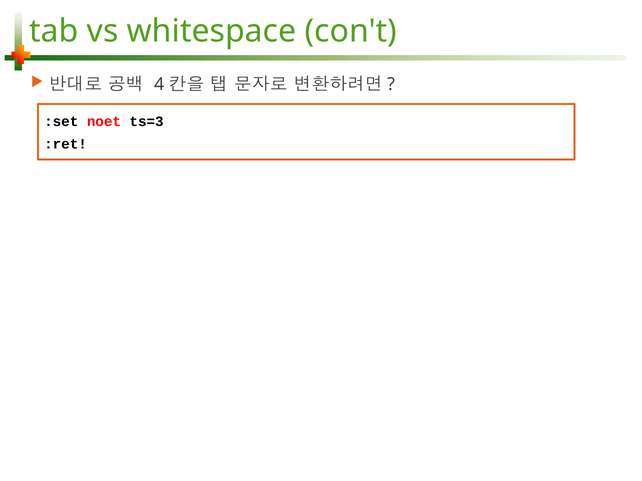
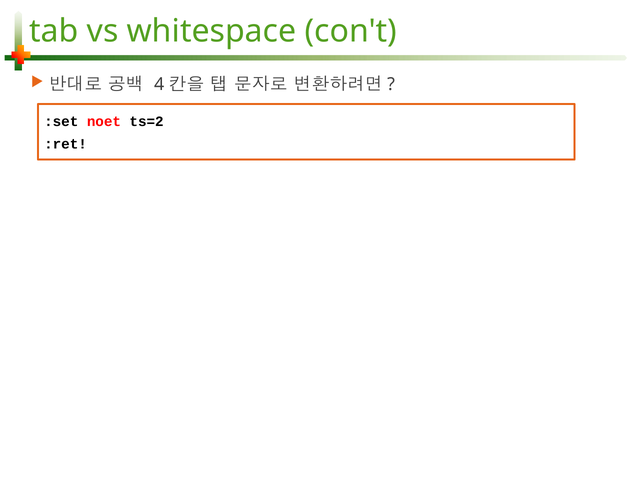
ts=3: ts=3 -> ts=2 (147, 122)
